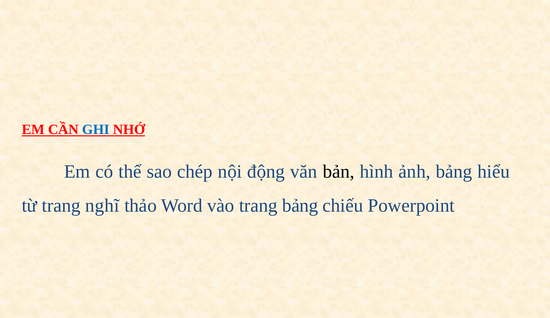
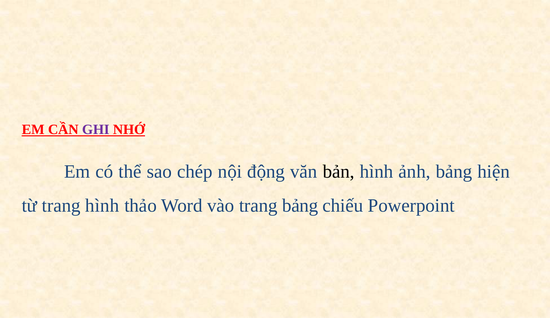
GHI colour: blue -> purple (96, 129)
hiểu: hiểu -> hiện (494, 171)
trang nghĩ: nghĩ -> hình (102, 205)
